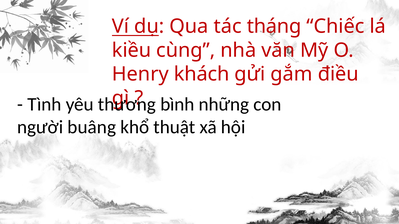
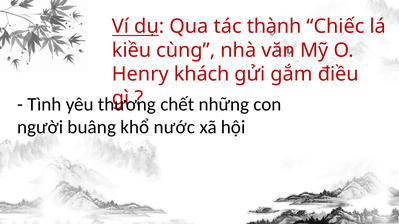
tháng: tháng -> thành (274, 26)
bình: bình -> chết (177, 104)
thuật: thuật -> nước (174, 127)
